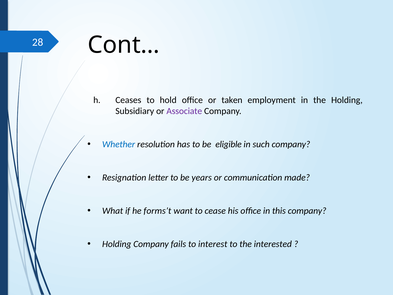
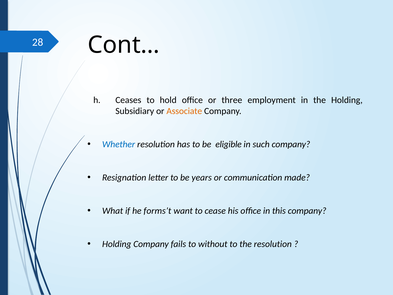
taken: taken -> three (232, 100)
Associate colour: purple -> orange (184, 111)
interest: interest -> without (213, 244)
the interested: interested -> resolution (273, 244)
